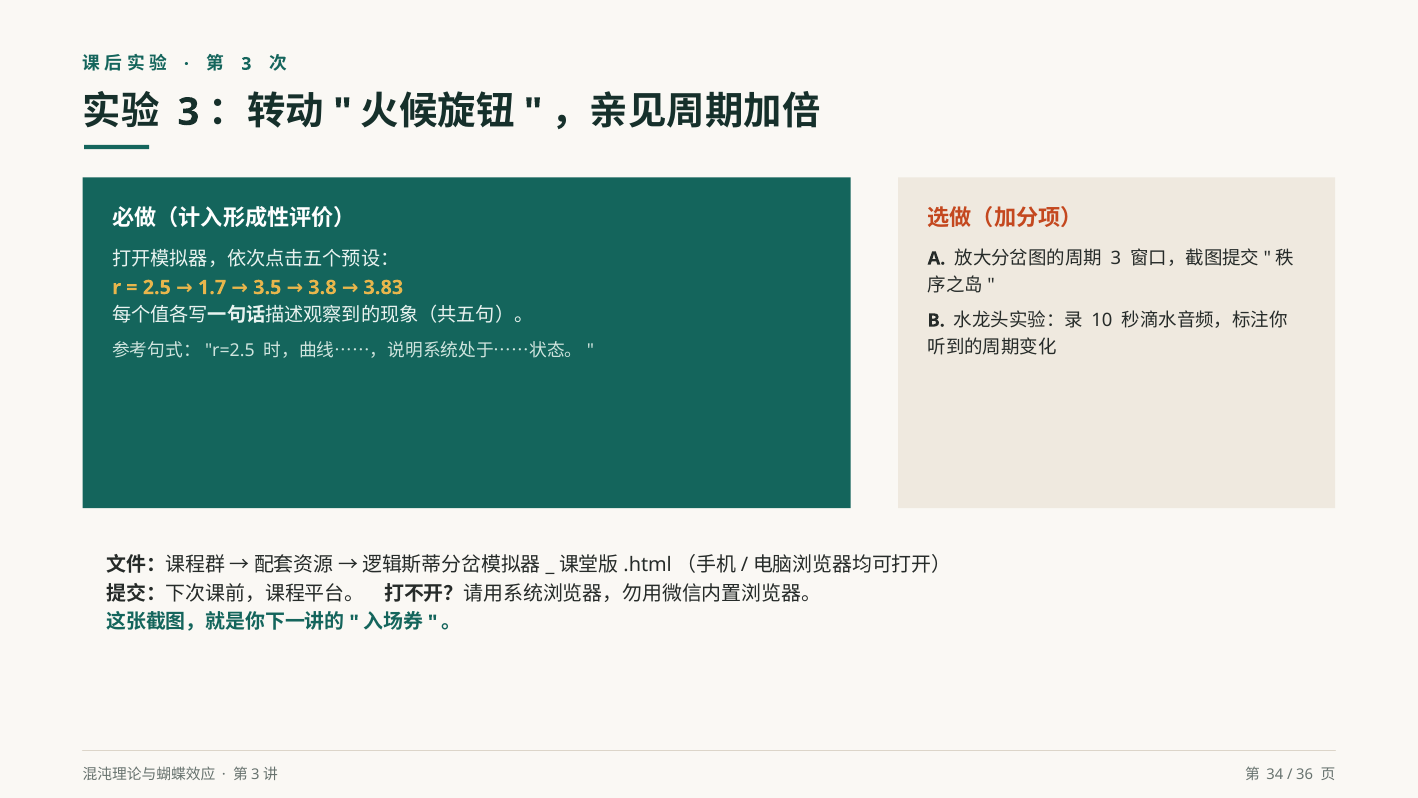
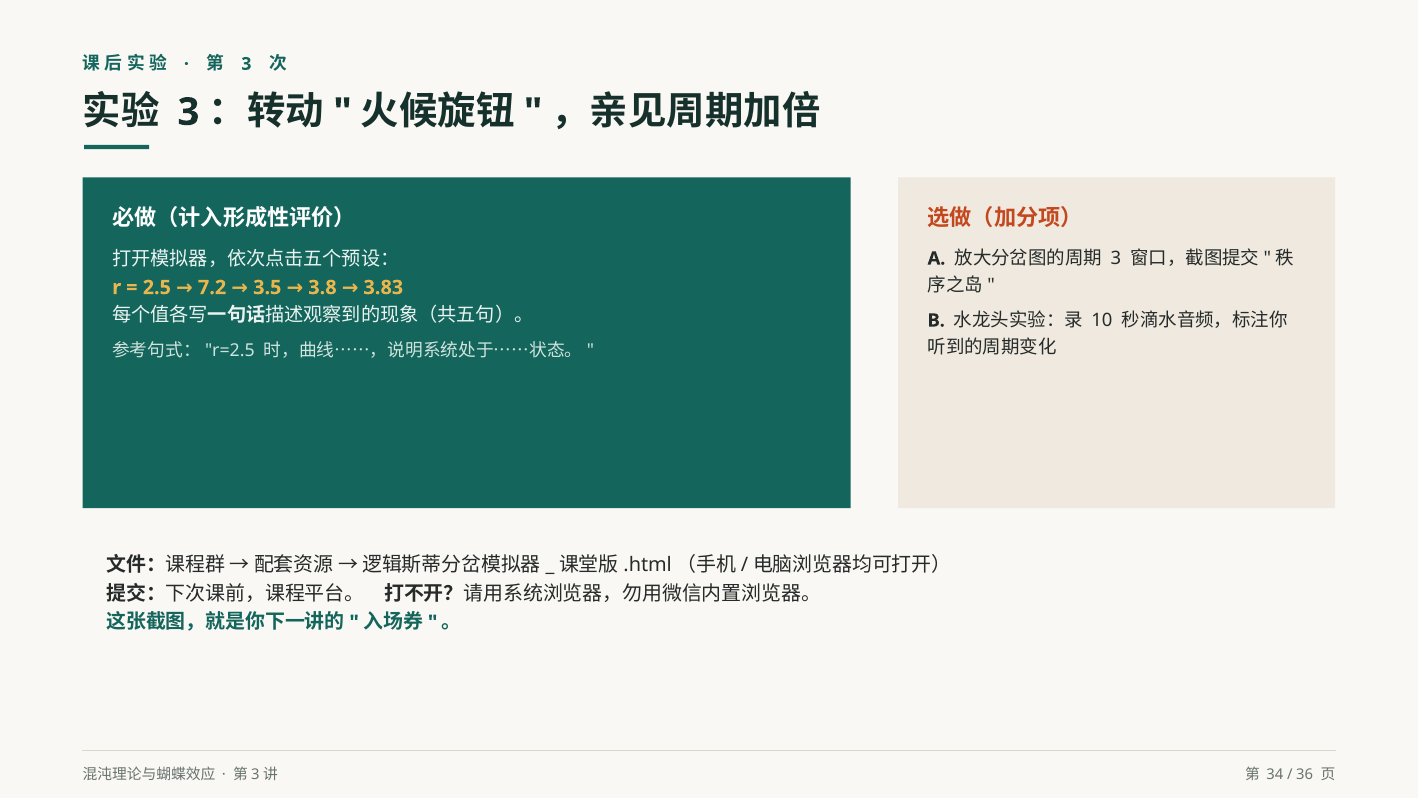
1.7: 1.7 -> 7.2 (212, 287)
